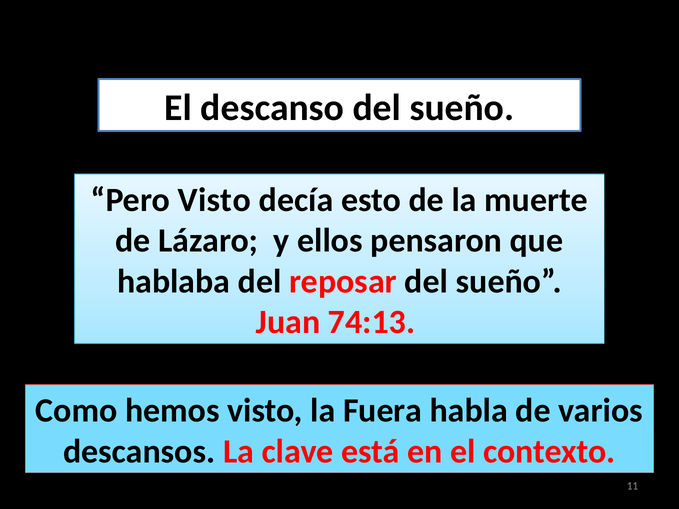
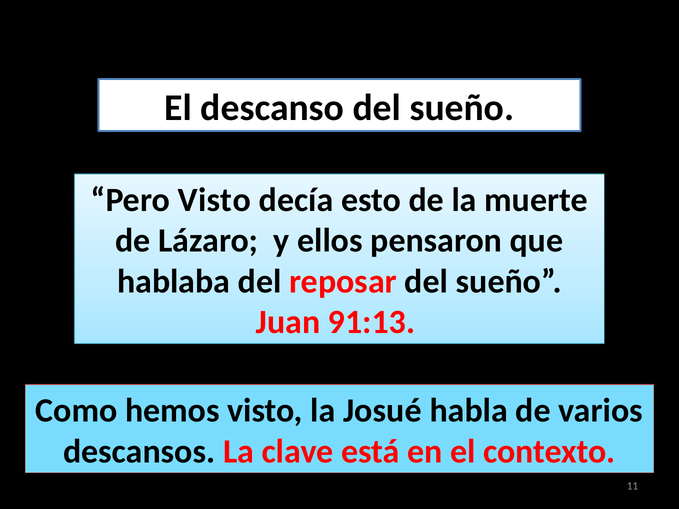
74:13: 74:13 -> 91:13 (372, 322)
Fuera: Fuera -> Josué (382, 411)
